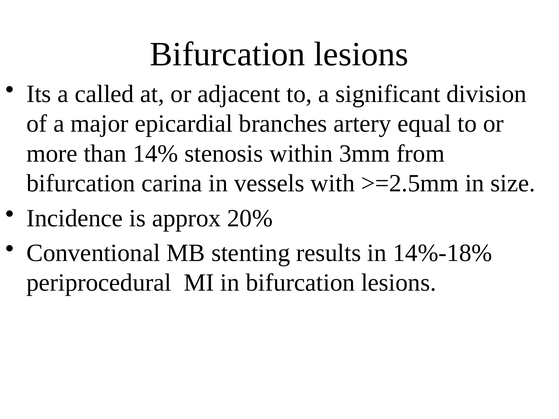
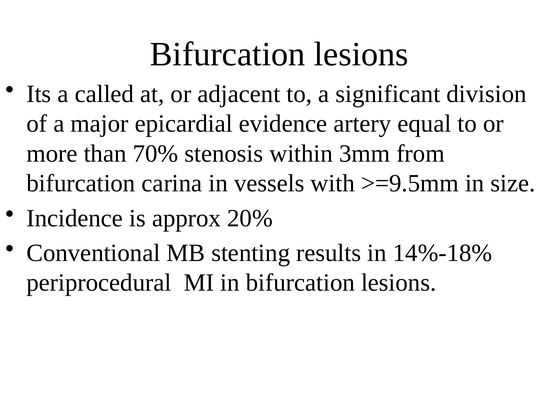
branches: branches -> evidence (283, 124)
14%: 14% -> 70% (155, 154)
>=2.5mm: >=2.5mm -> >=9.5mm (410, 183)
